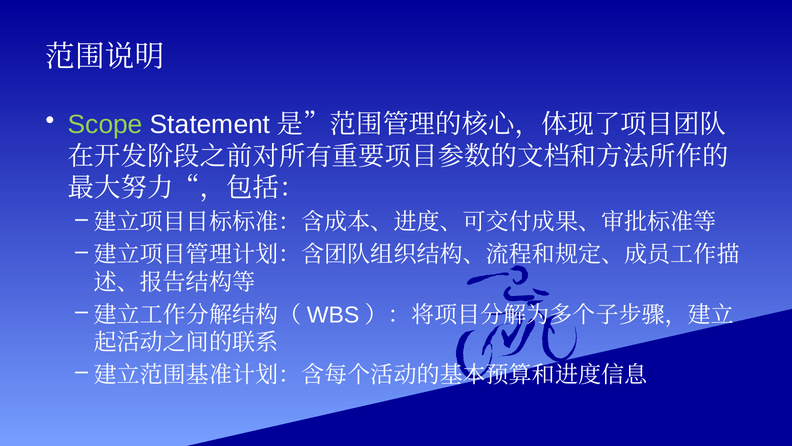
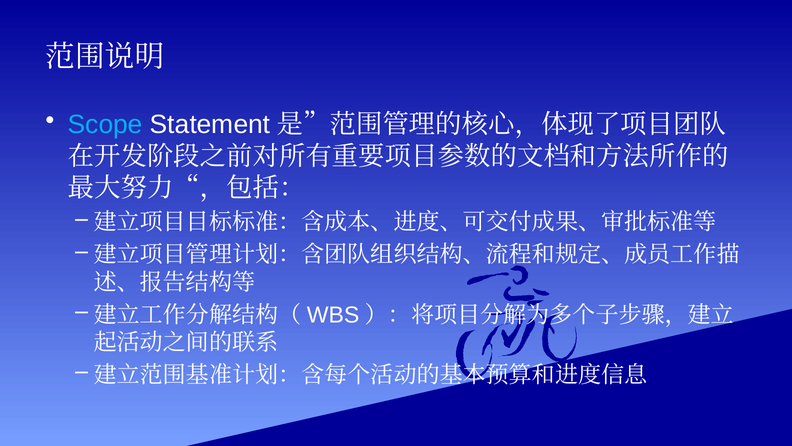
Scope colour: light green -> light blue (105, 125)
